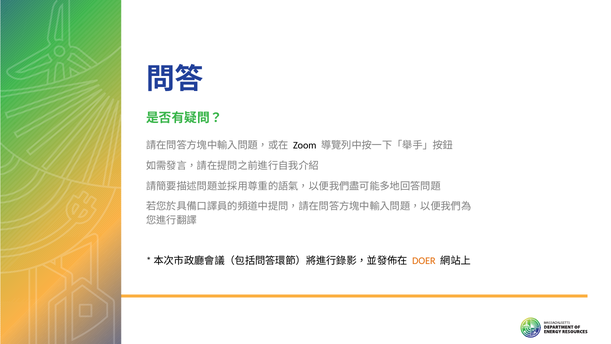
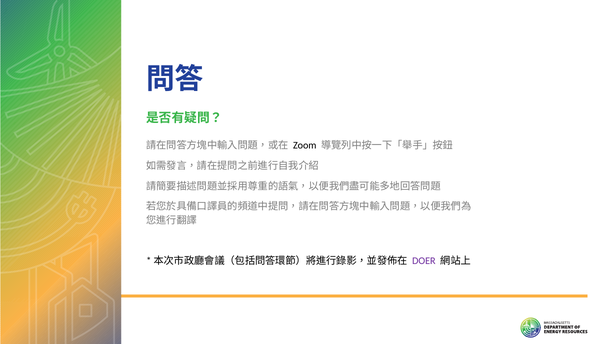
DOER colour: orange -> purple (424, 261)
